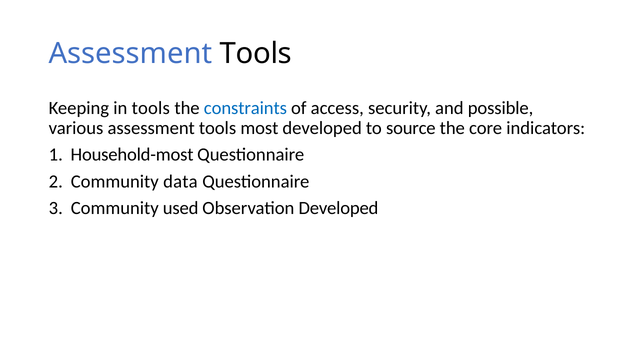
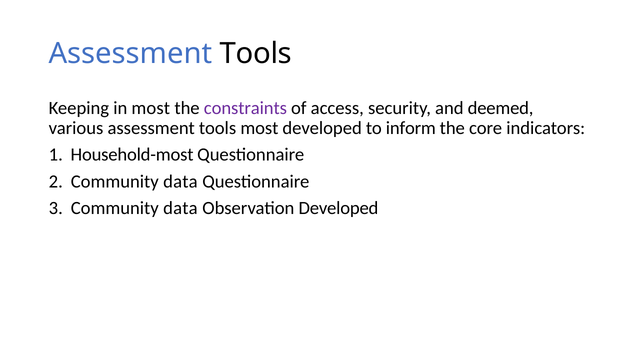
in tools: tools -> most (151, 108)
constraints colour: blue -> purple (245, 108)
possible: possible -> deemed (501, 108)
source: source -> inform (411, 128)
3 Community used: used -> data (180, 208)
